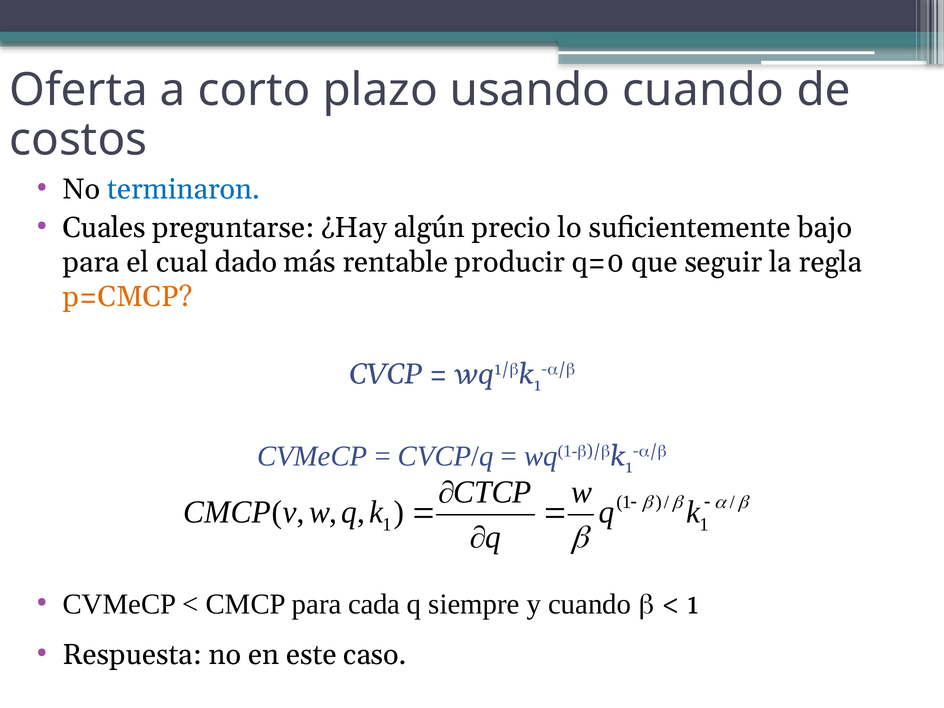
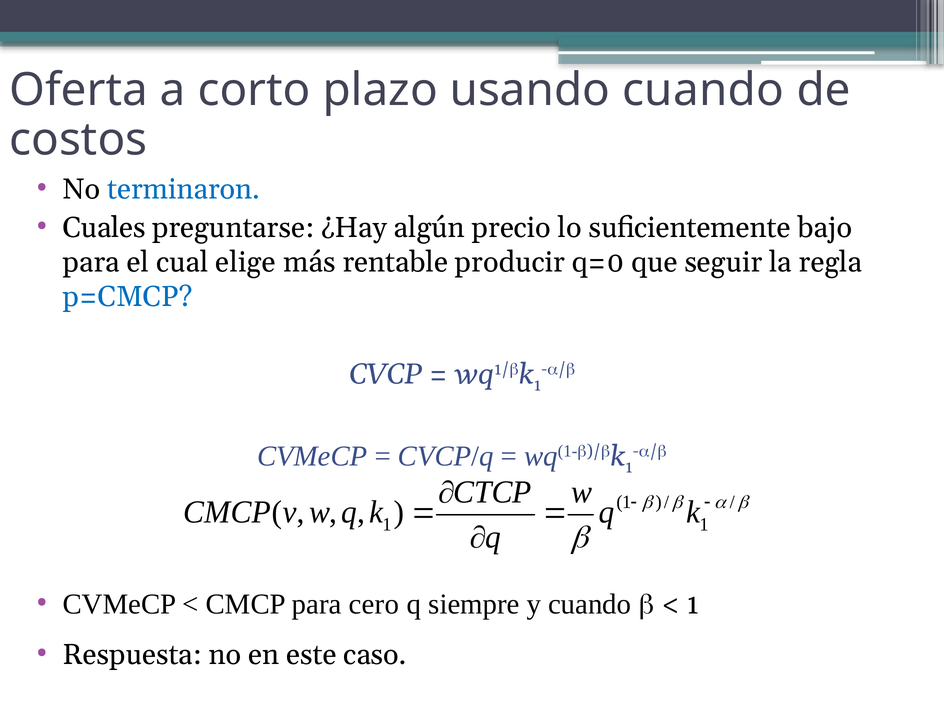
dado: dado -> elige (246, 262)
p=CMCP colour: orange -> blue (128, 297)
cada: cada -> cero (374, 604)
